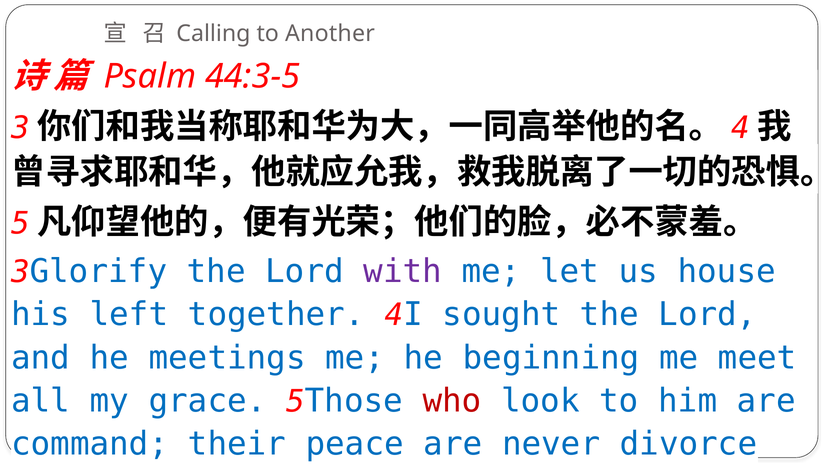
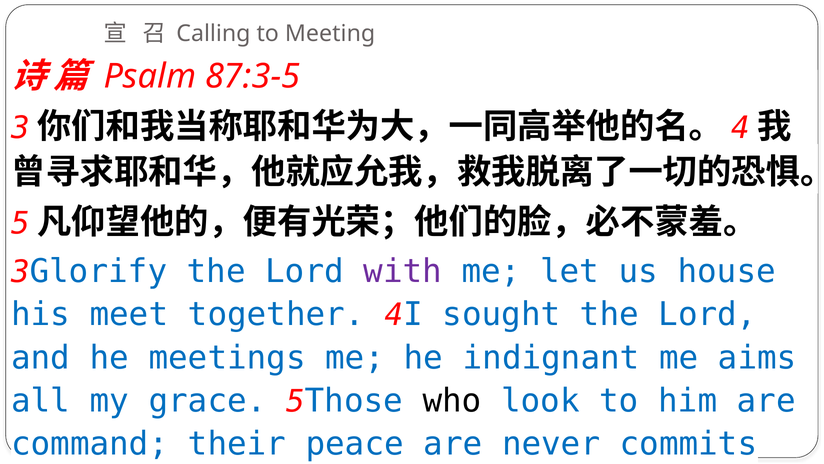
Another: Another -> Meeting (330, 33)
44:3-5: 44:3-5 -> 87:3-5 (253, 77)
left: left -> meet (129, 314)
beginning: beginning -> indignant (551, 357)
meet: meet -> aims (757, 357)
who colour: red -> black (452, 400)
divorce: divorce -> commits (689, 443)
